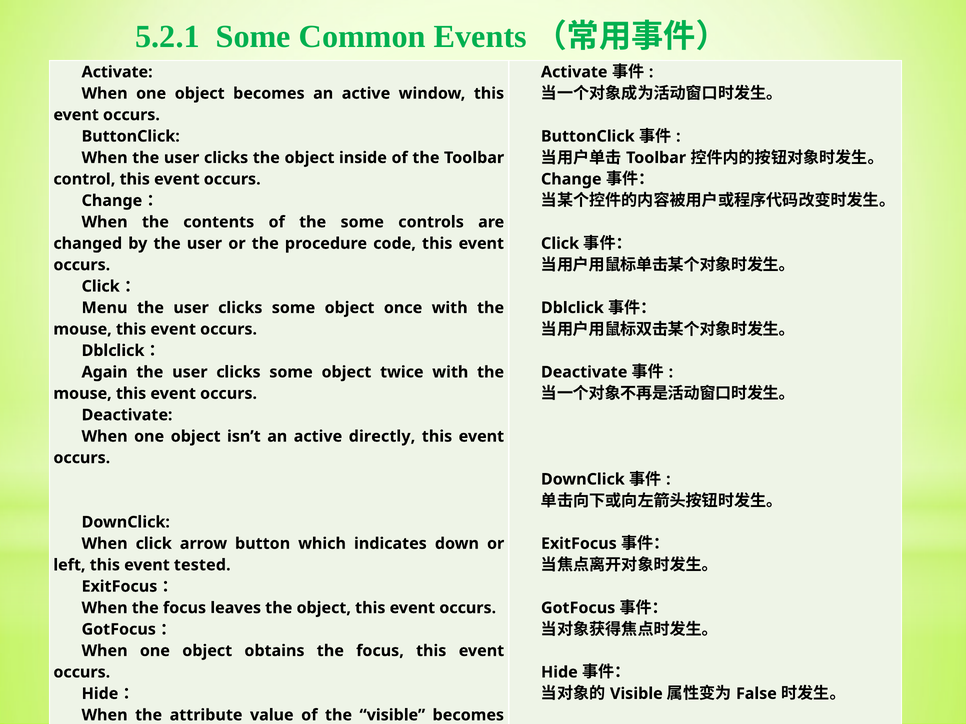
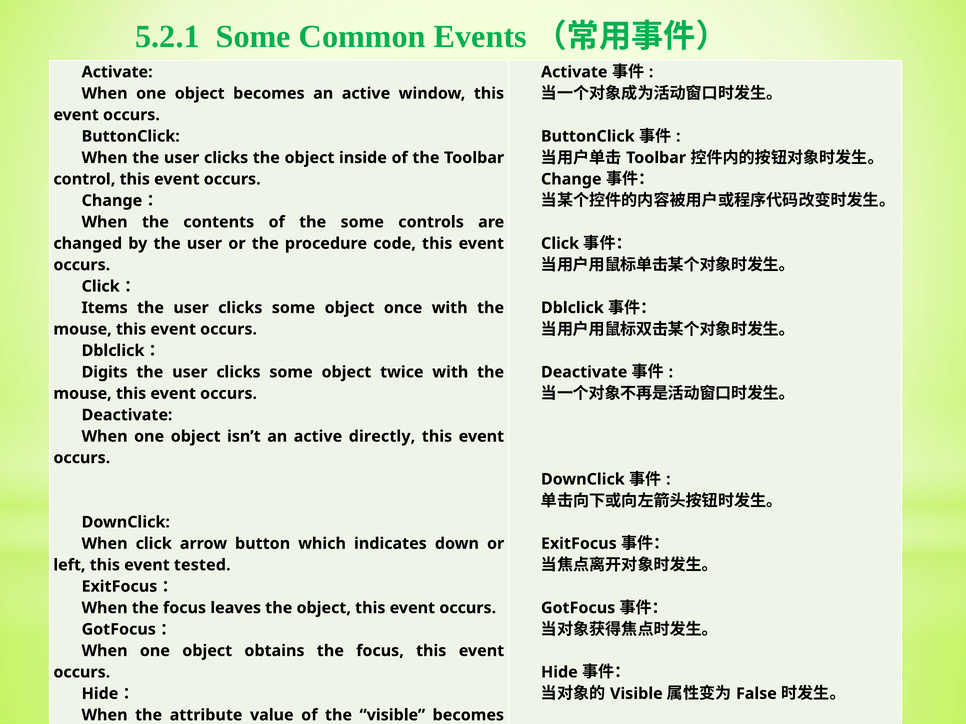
Menu: Menu -> Items (105, 308)
Again: Again -> Digits (105, 372)
